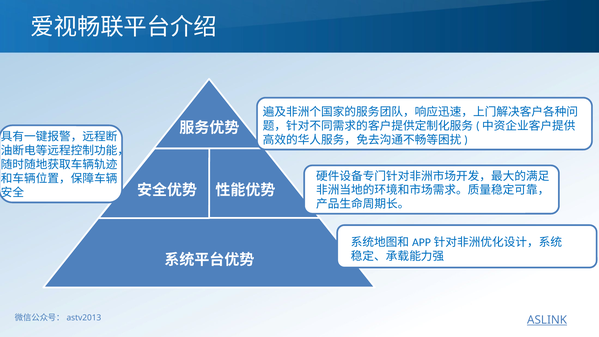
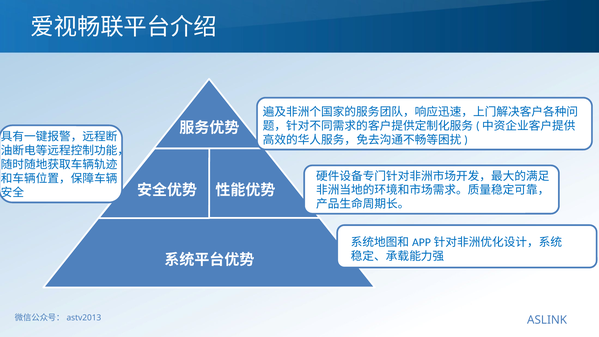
ASLINK underline: present -> none (547, 320)
